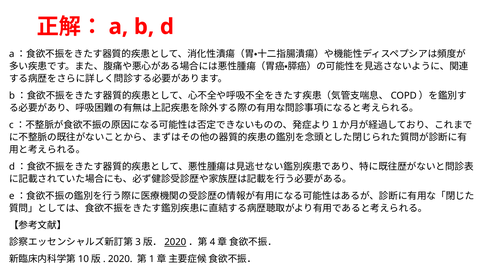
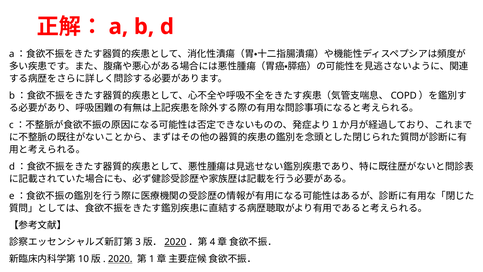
2020 underline: none -> present (120, 259)
